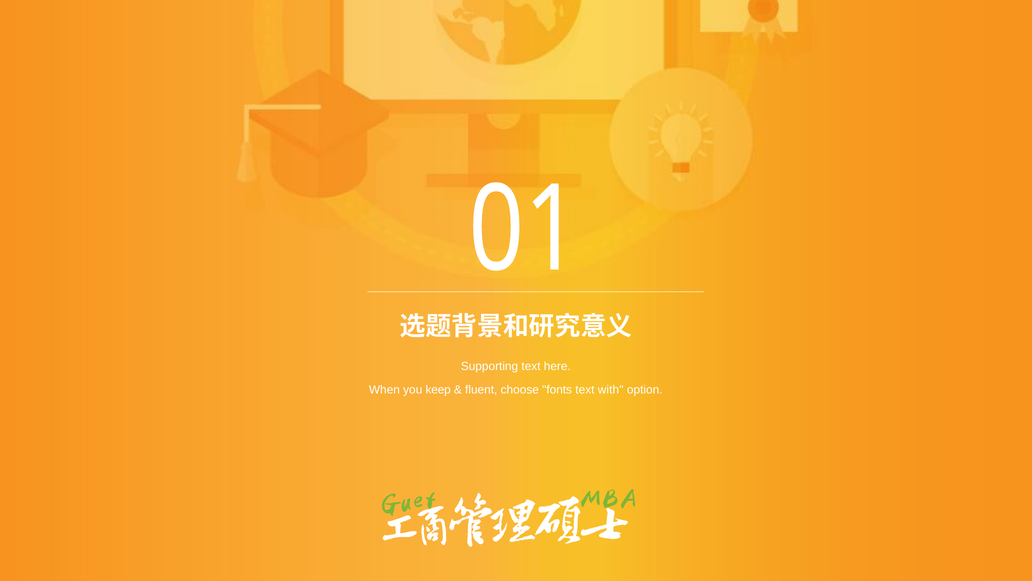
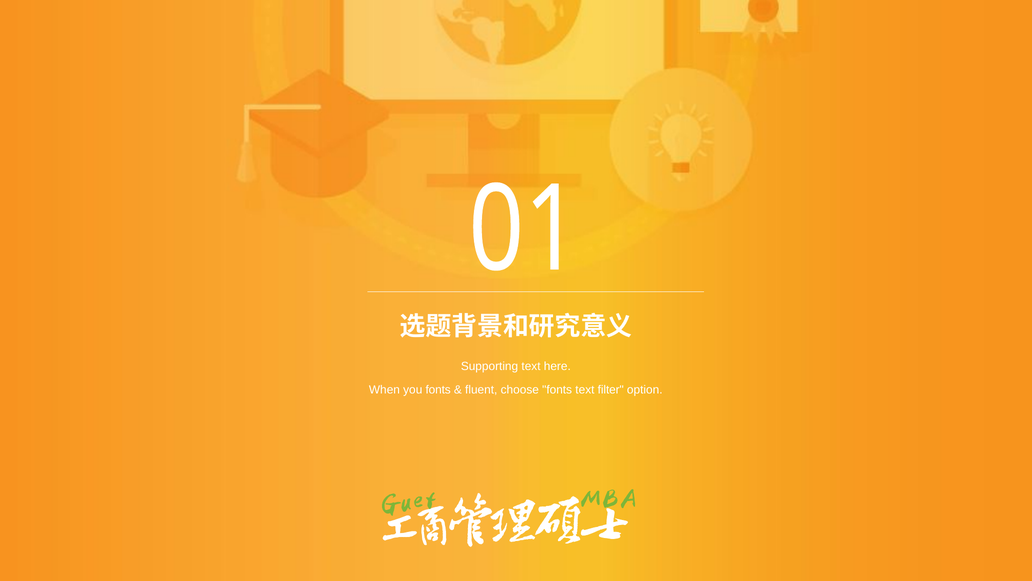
you keep: keep -> fonts (438, 389)
with: with -> filter (611, 389)
